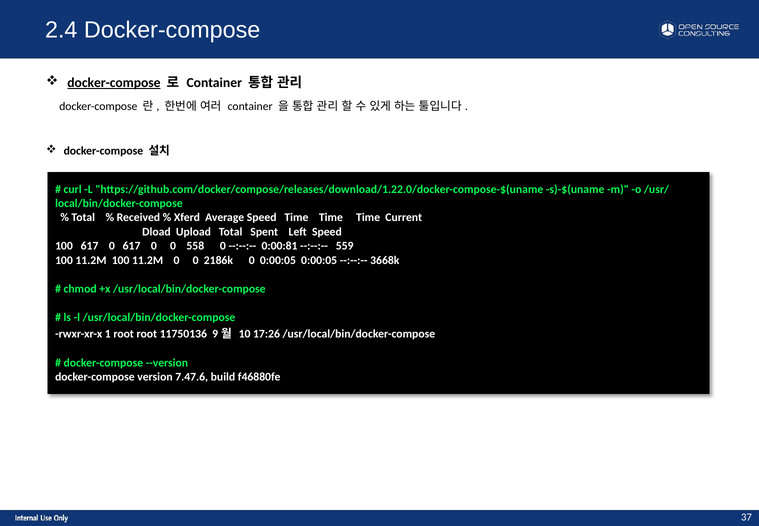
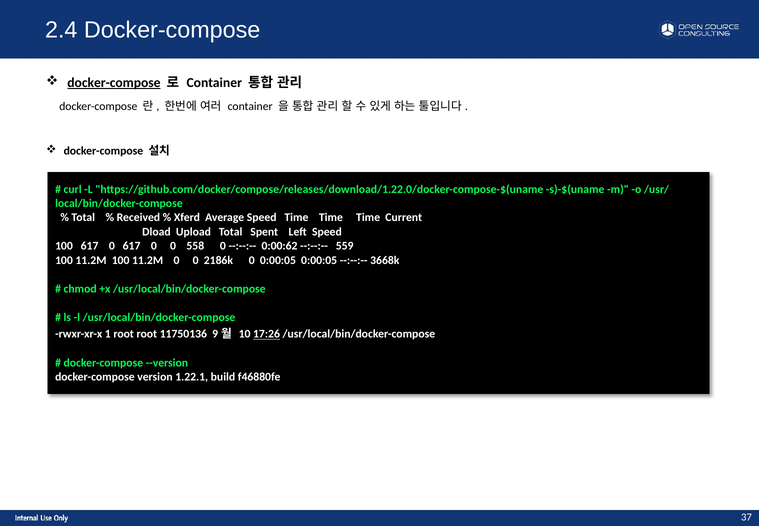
0:00:81: 0:00:81 -> 0:00:62 (280, 246)
17:26 underline: none -> present (266, 334)
7.47.6: 7.47.6 -> 1.22.1 (192, 377)
